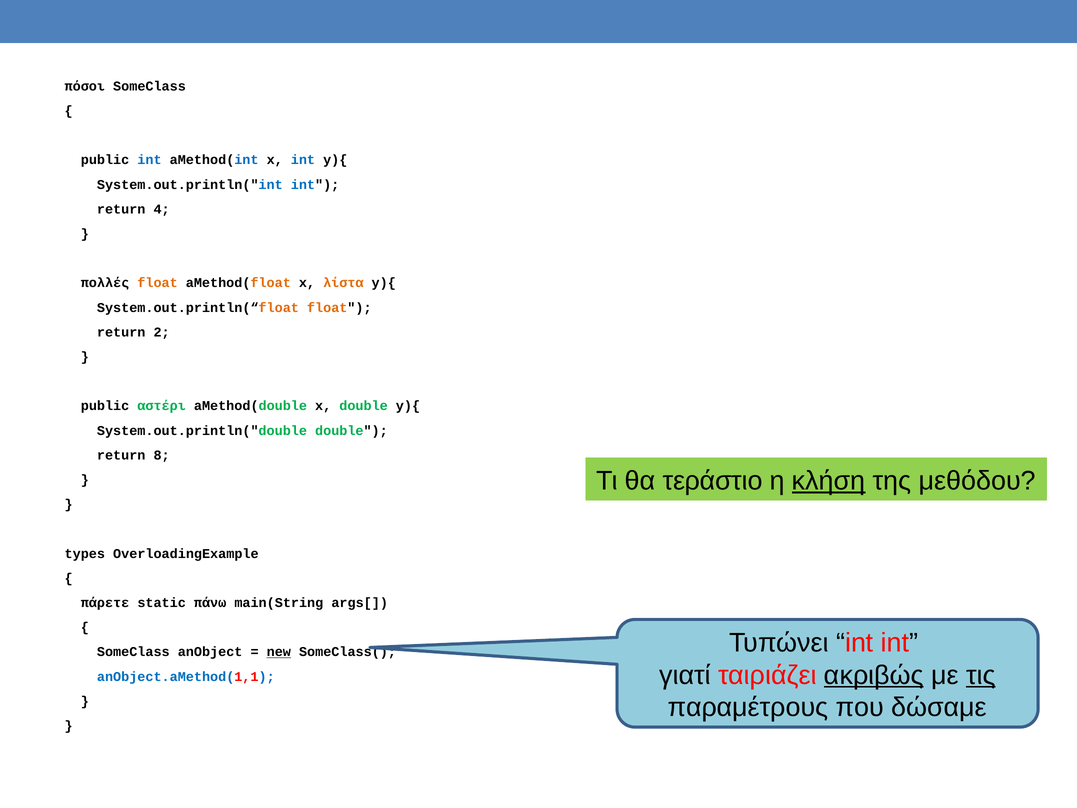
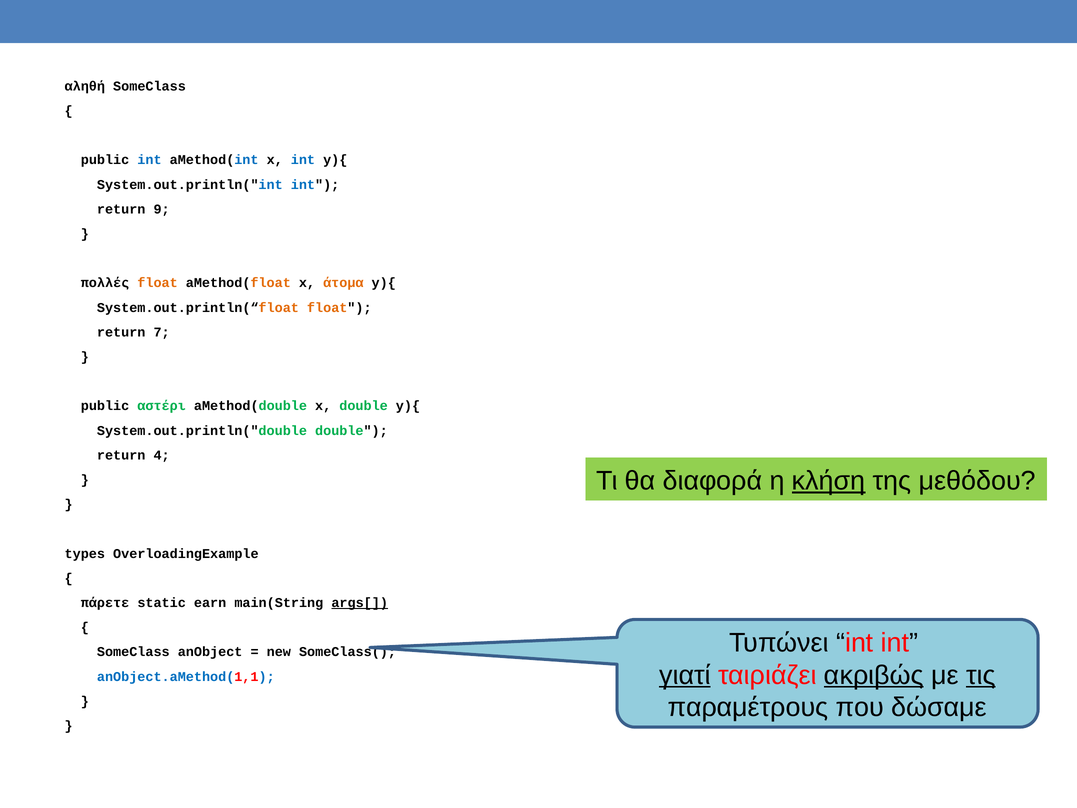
πόσοι: πόσοι -> αληθή (85, 86)
4: 4 -> 9 (162, 209)
λίστα: λίστα -> άτομα (343, 283)
2: 2 -> 7 (162, 332)
8: 8 -> 4 (162, 455)
τεράστιο: τεράστιο -> διαφορά (712, 481)
πάνω: πάνω -> earn (210, 603)
args[ underline: none -> present (360, 603)
new underline: present -> none (279, 652)
γιατί underline: none -> present (685, 675)
